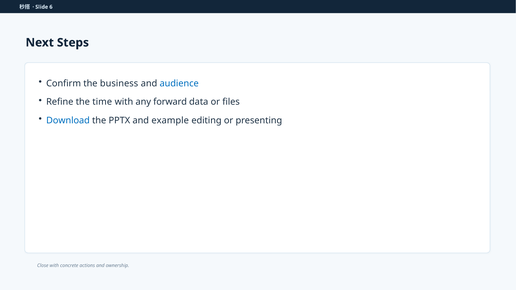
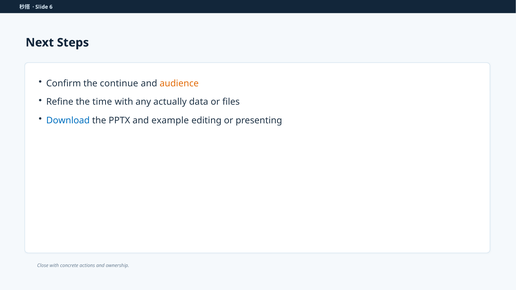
business: business -> continue (119, 84)
audience colour: blue -> orange (179, 84)
forward: forward -> actually (170, 102)
